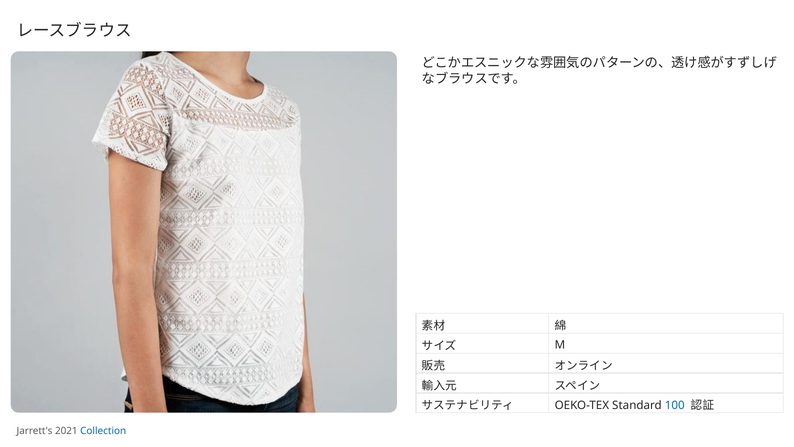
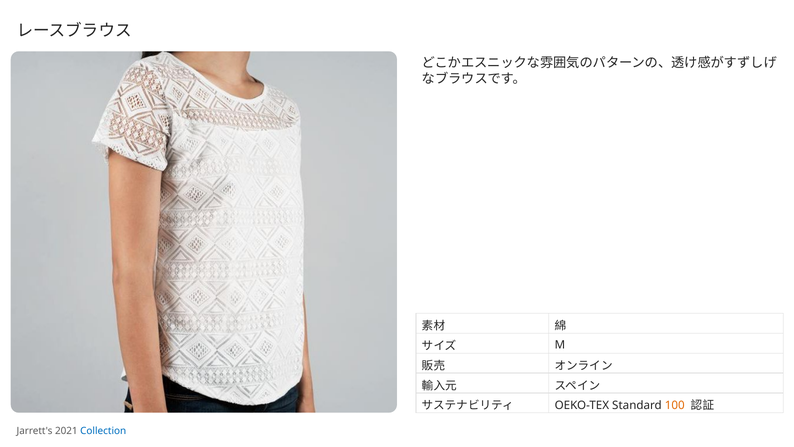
100 colour: blue -> orange (675, 405)
